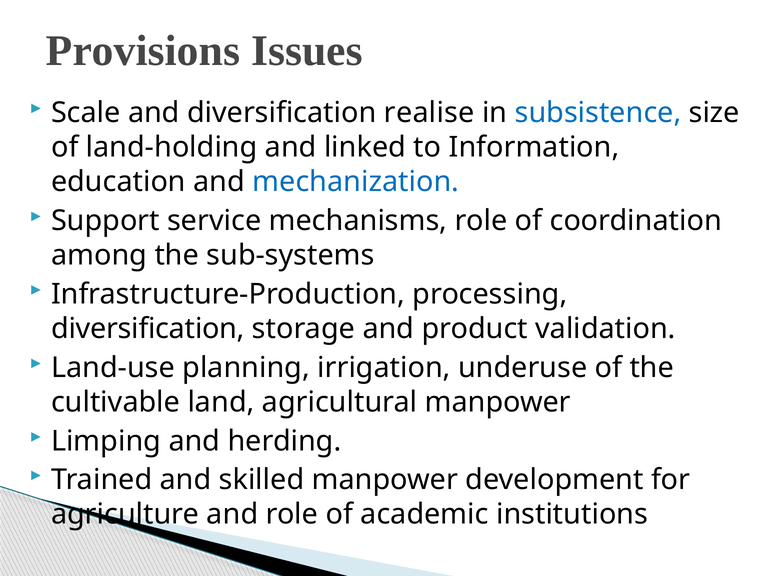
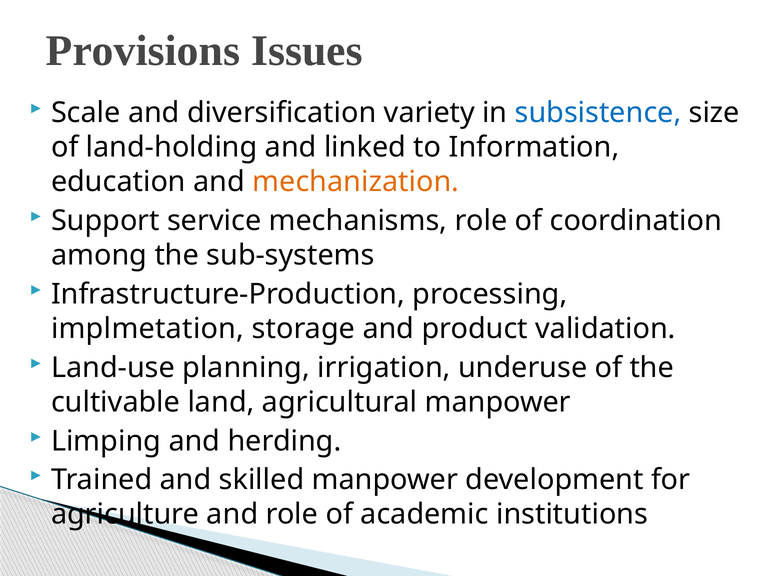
realise: realise -> variety (429, 113)
mechanization colour: blue -> orange (356, 182)
diversification: diversification -> implmetation (148, 329)
